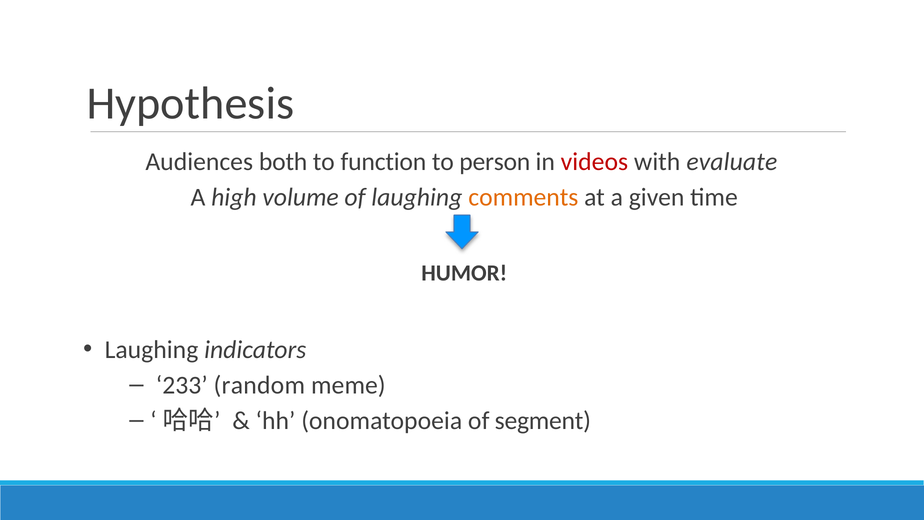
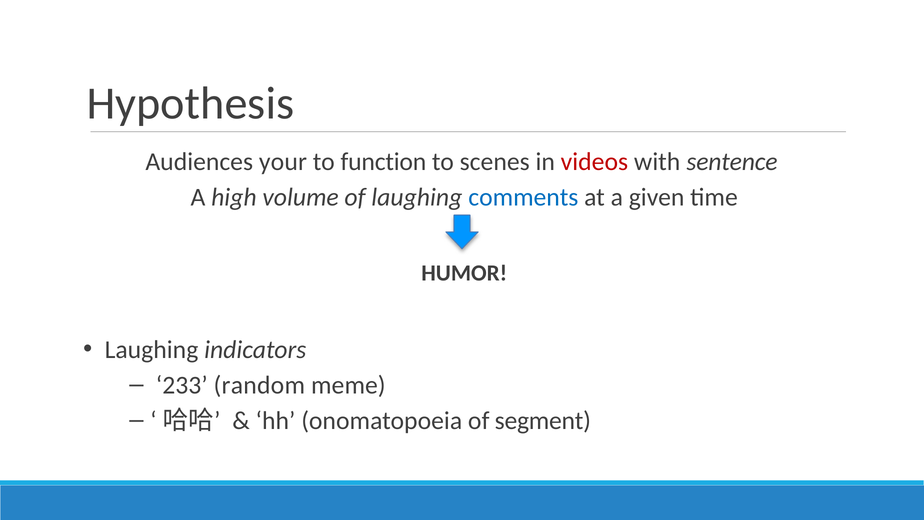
both: both -> your (283, 162)
person: person -> scenes (495, 162)
evaluate: evaluate -> sentence (732, 162)
comments colour: orange -> blue (523, 197)
